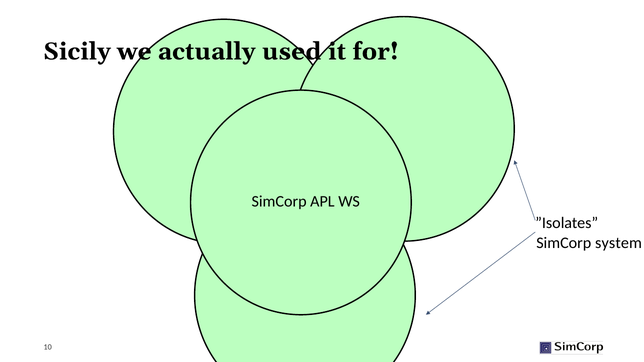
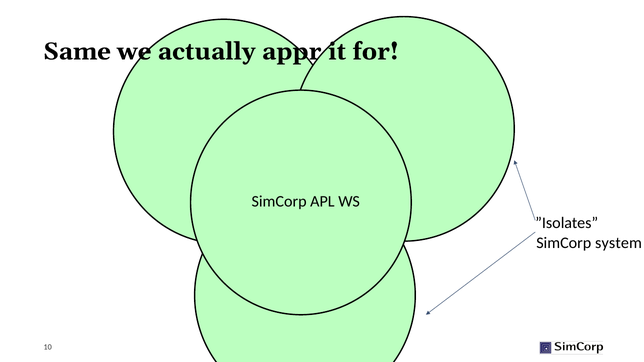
Sicily: Sicily -> Same (77, 51)
used: used -> appr (292, 51)
